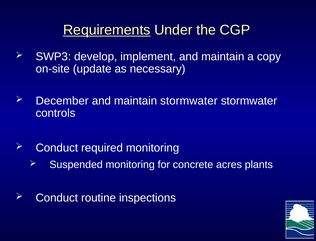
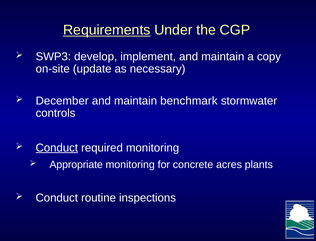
maintain stormwater: stormwater -> benchmark (189, 101)
Conduct underline: none -> present (57, 148)
Suspended: Suspended -> Appropriate (76, 165)
